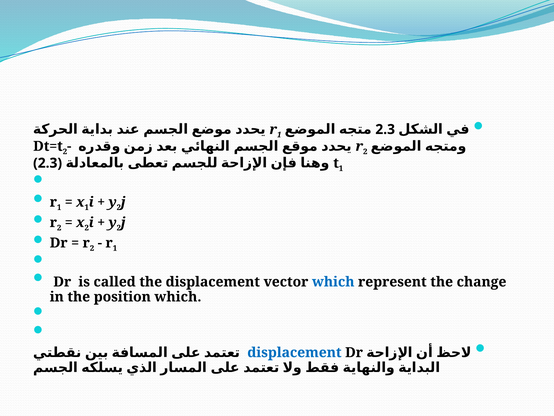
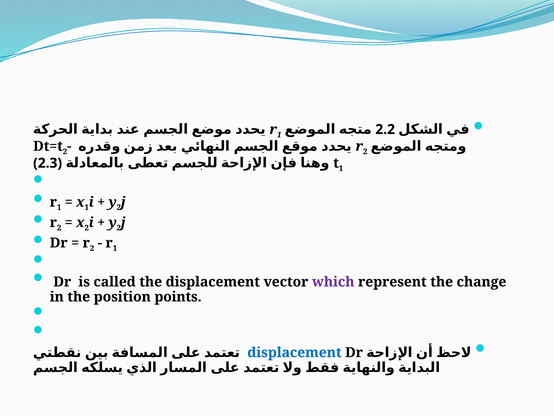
2.3: 2.3 -> 2.2 (385, 129)
which colour: blue -> purple (333, 282)
position which: which -> points (178, 297)
